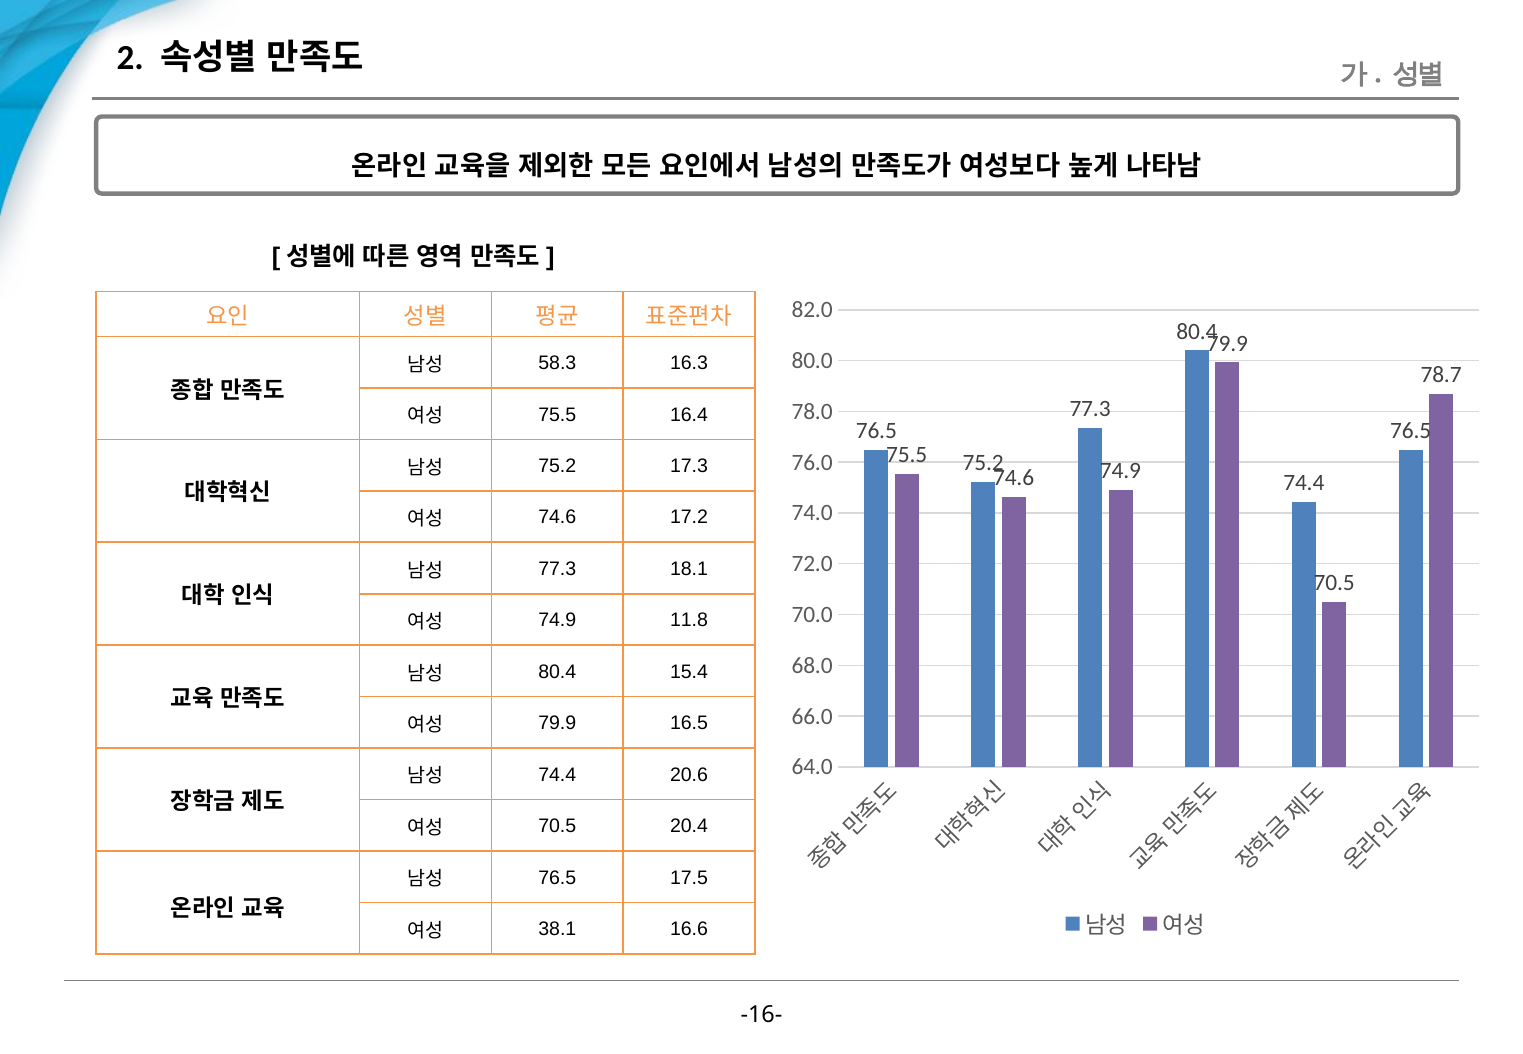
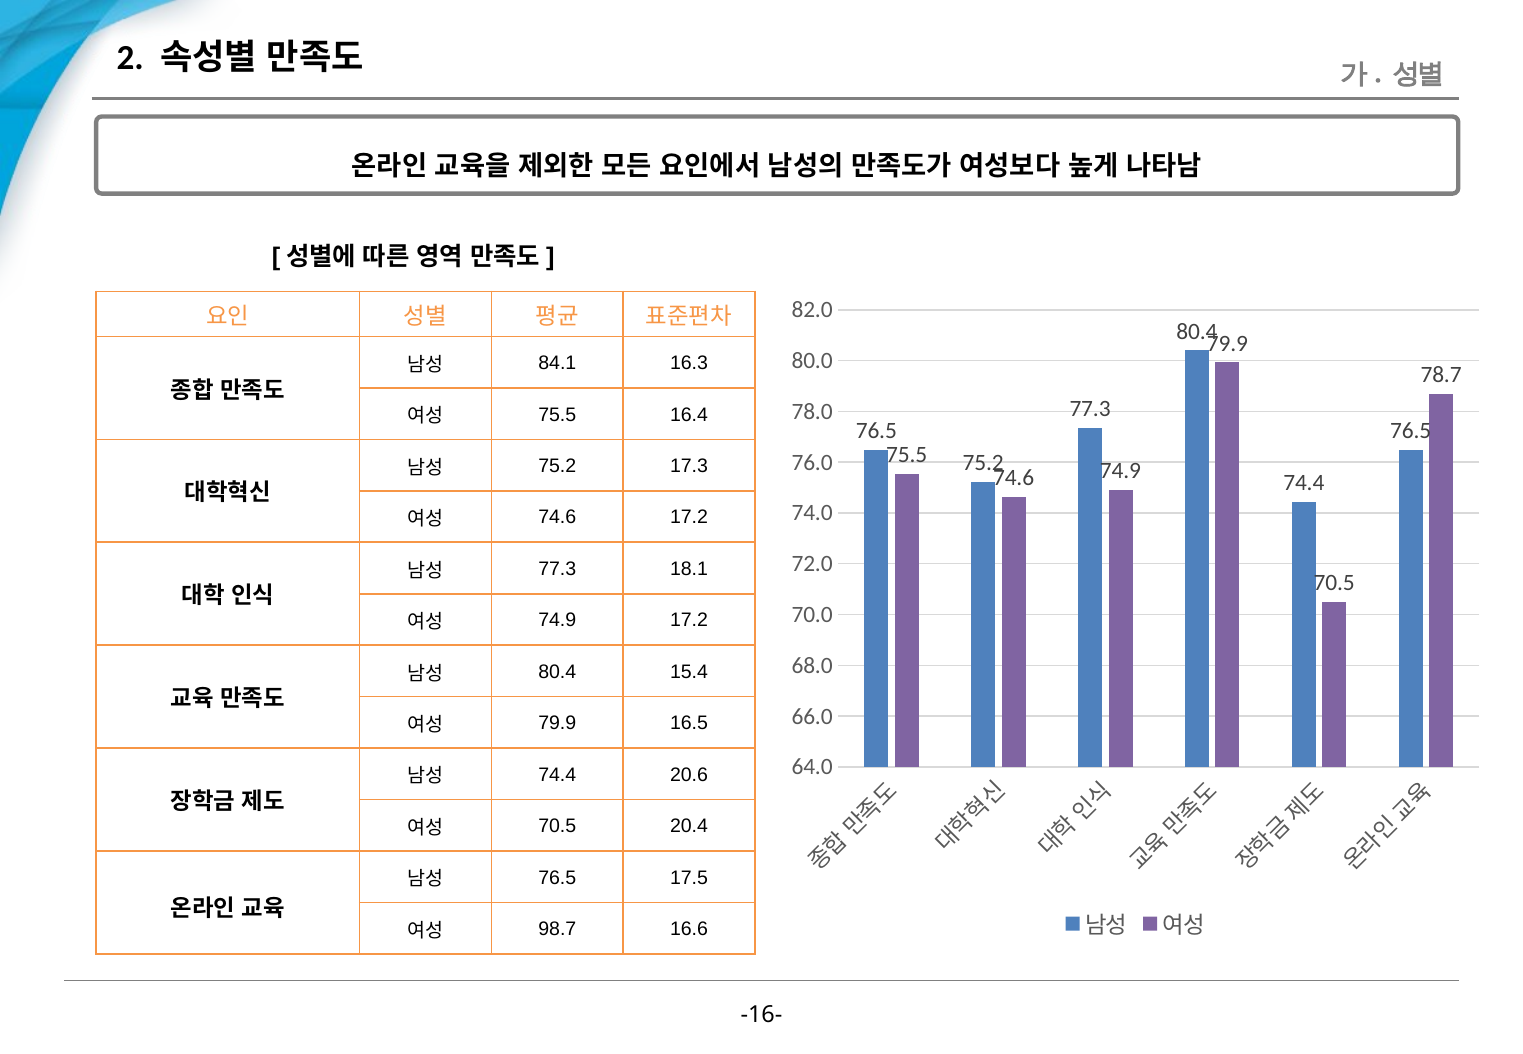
58.3: 58.3 -> 84.1 (557, 363)
74.9 11.8: 11.8 -> 17.2 (689, 621)
38.1: 38.1 -> 98.7 (557, 929)
